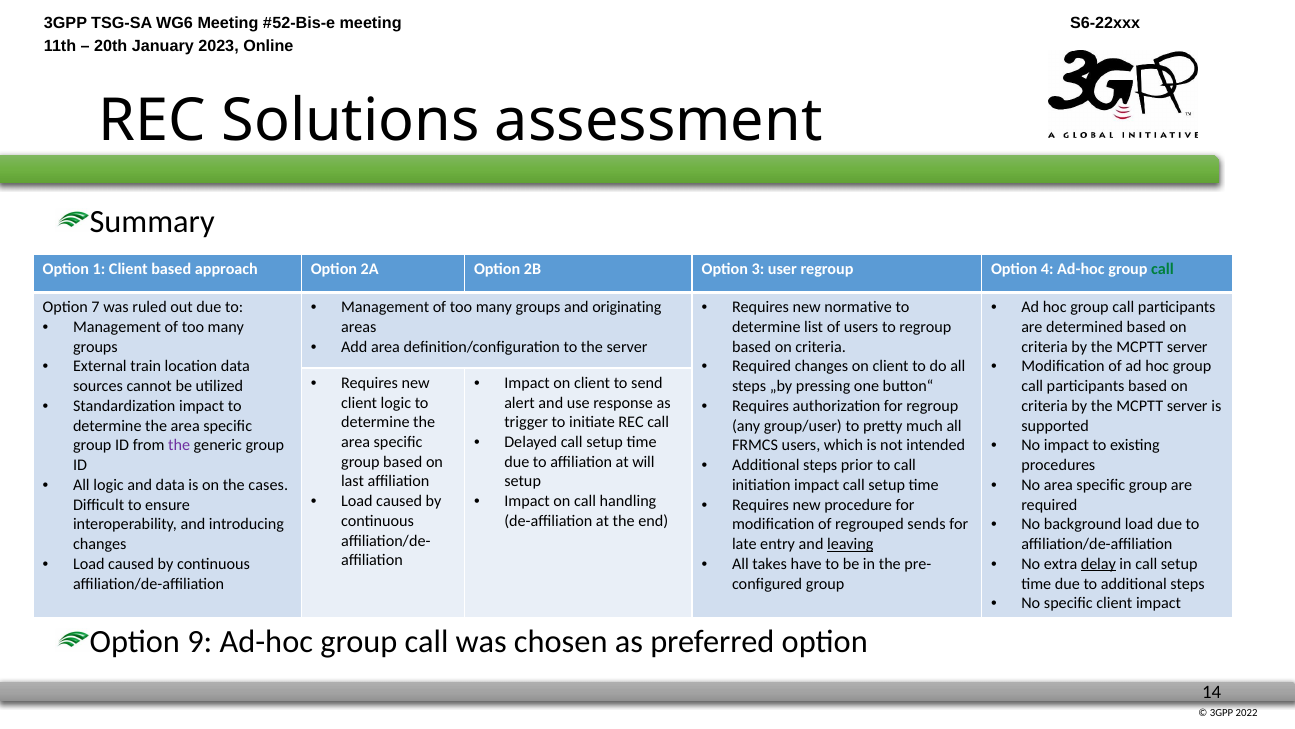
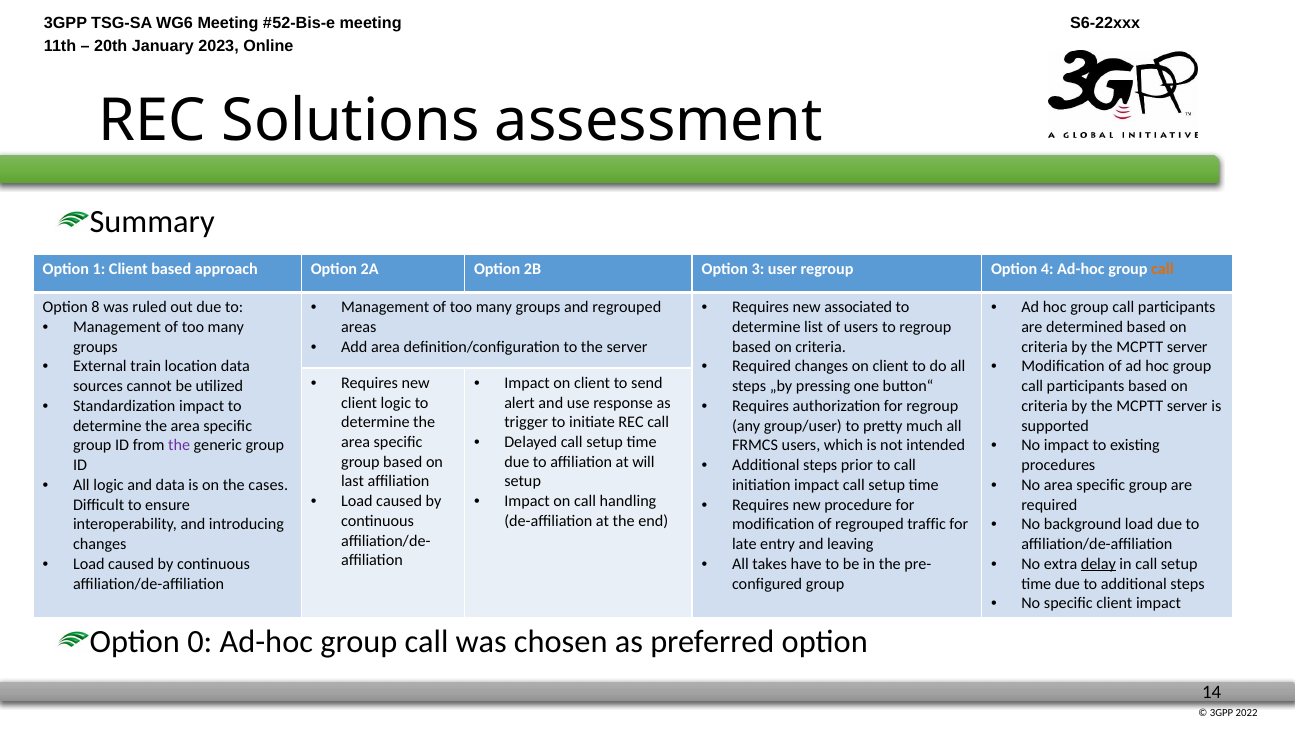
call colour: green -> orange (1163, 269)
and originating: originating -> regrouped (627, 307)
normative: normative -> associated (858, 307)
7: 7 -> 8 (95, 307)
sends: sends -> traffic (927, 524)
leaving underline: present -> none (850, 544)
9: 9 -> 0 (200, 641)
